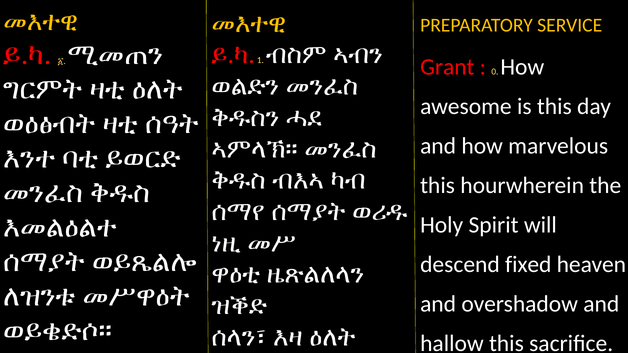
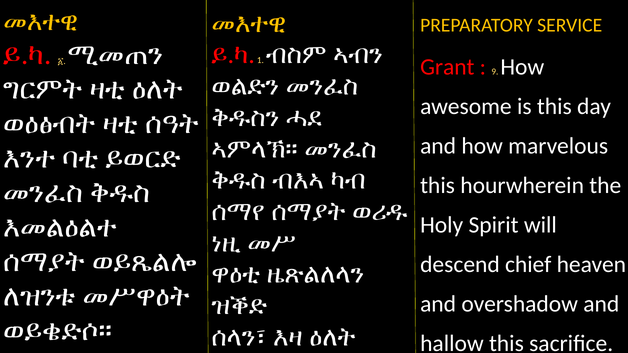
0: 0 -> 9 (495, 72)
fixed: fixed -> chief (528, 265)
